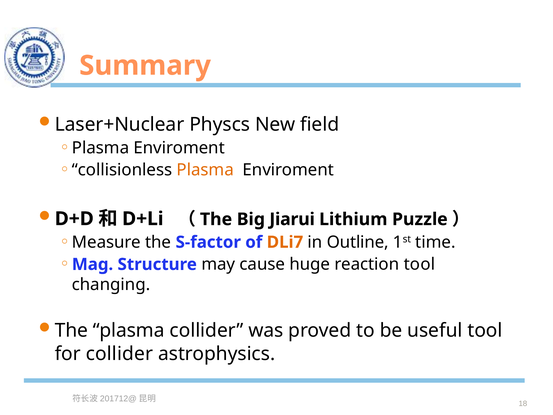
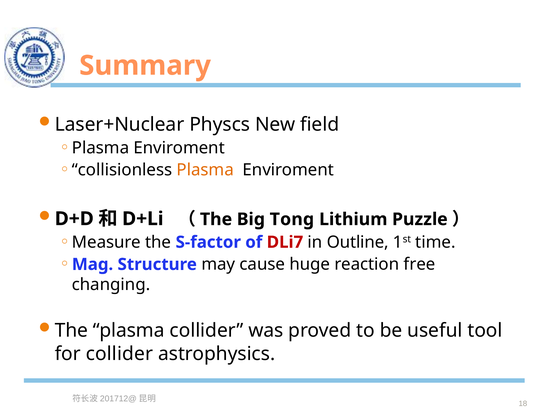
Jiarui: Jiarui -> Tong (292, 219)
DLi7 colour: orange -> red (285, 242)
reaction tool: tool -> free (420, 264)
